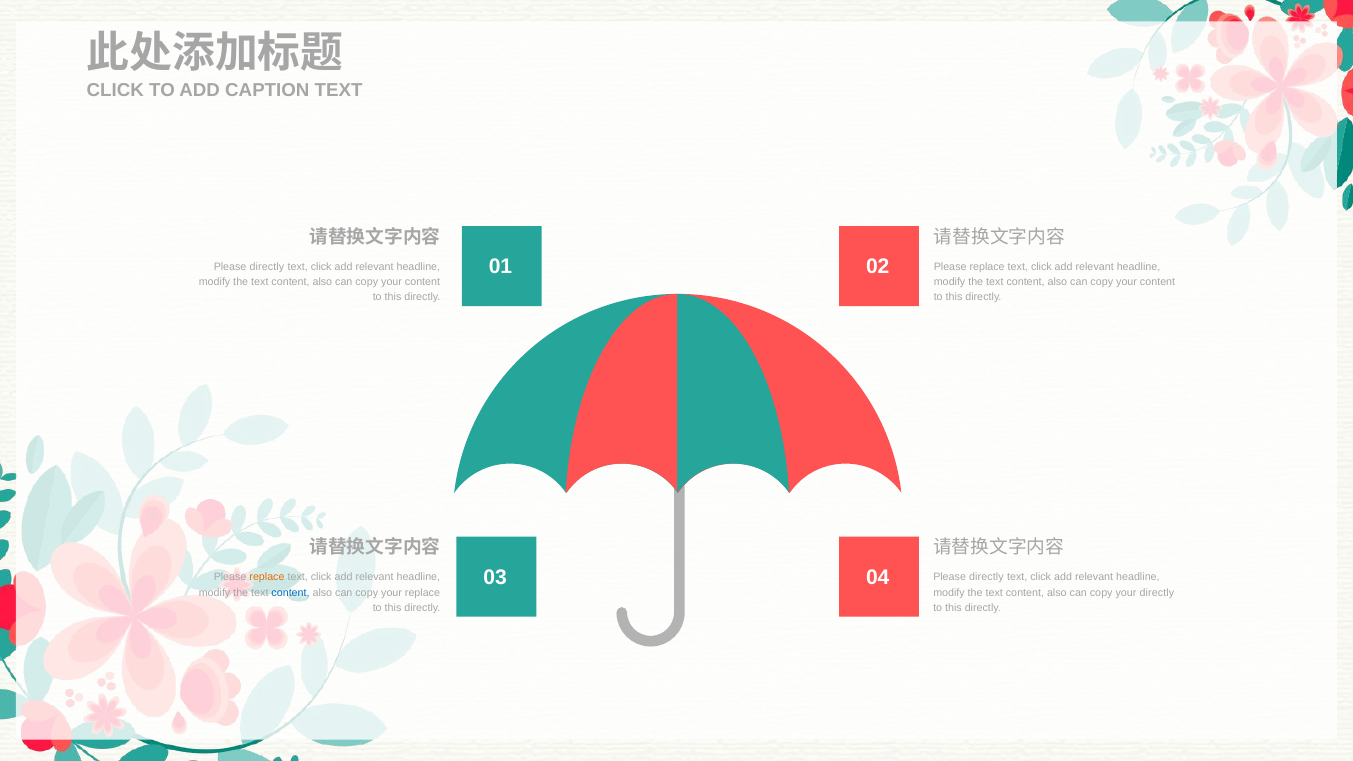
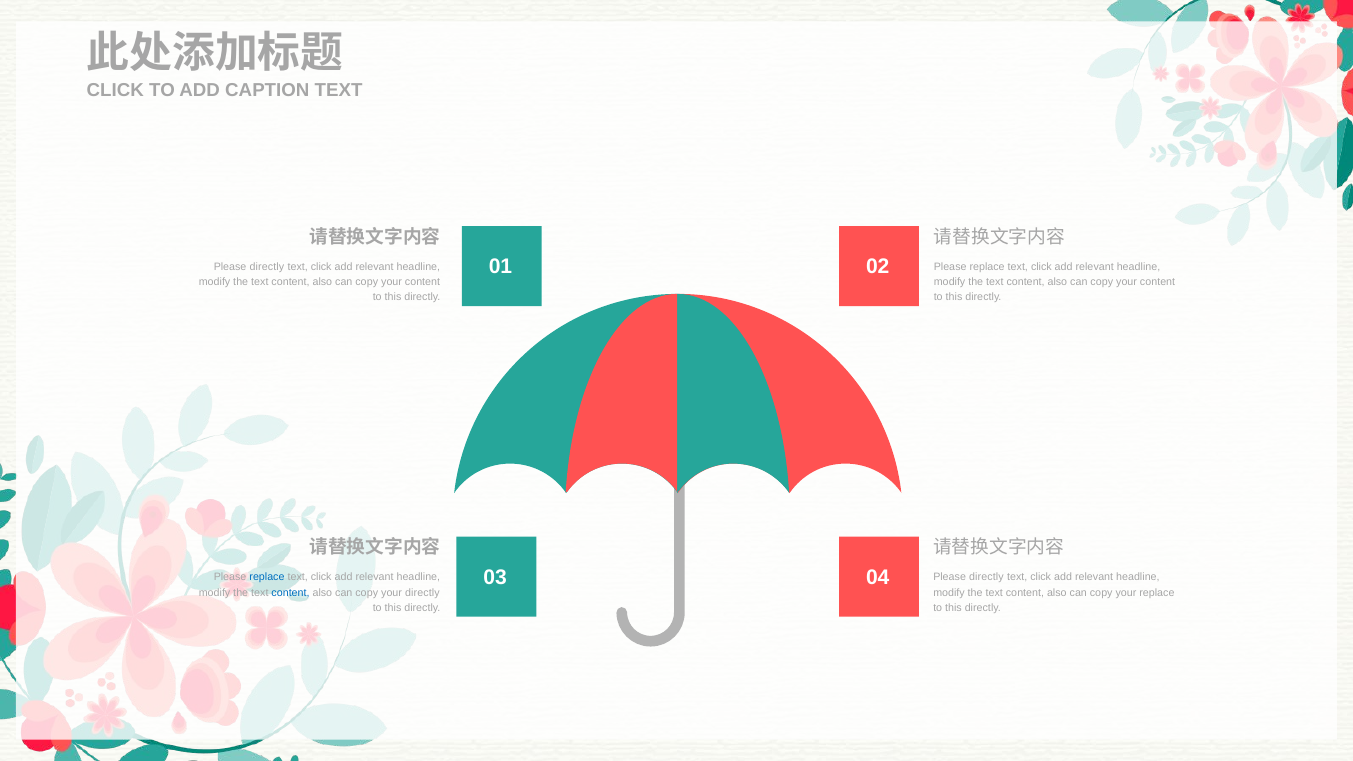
replace colour: orange -> blue (267, 577)
your replace: replace -> directly (422, 593)
your directly: directly -> replace (1157, 593)
